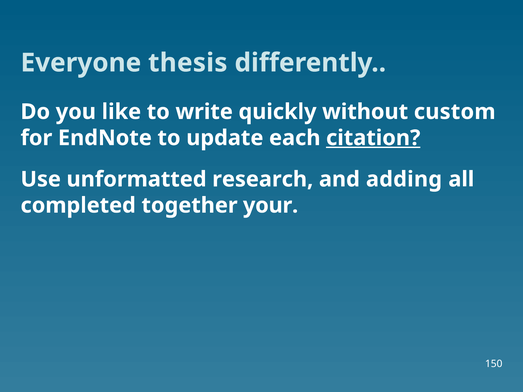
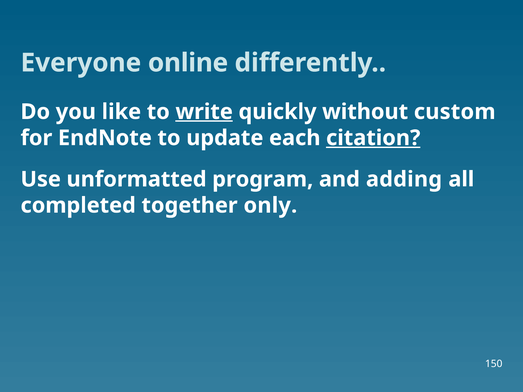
thesis: thesis -> online (188, 63)
write underline: none -> present (204, 112)
research: research -> program (263, 179)
your: your -> only (270, 206)
